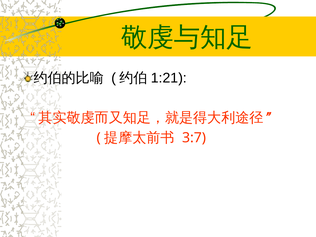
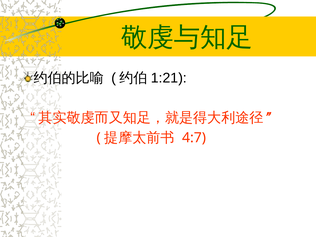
3:7: 3:7 -> 4:7 (194, 138)
